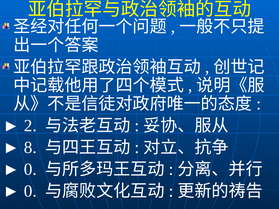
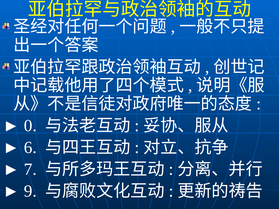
2: 2 -> 0 (30, 126)
8: 8 -> 6 (30, 148)
0: 0 -> 7 (30, 170)
0: 0 -> 9 (30, 191)
